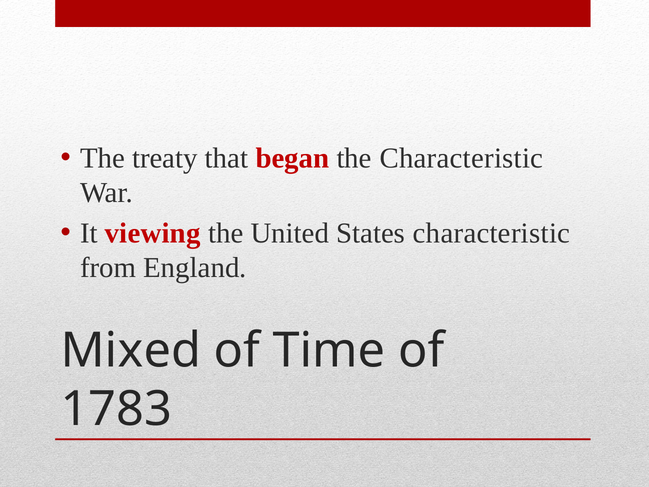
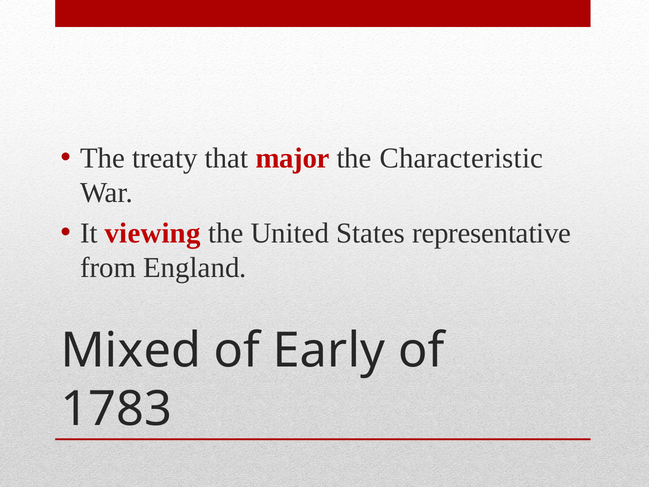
began: began -> major (293, 158)
States characteristic: characteristic -> representative (492, 233)
Time: Time -> Early (329, 351)
